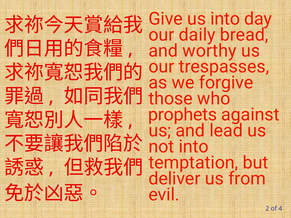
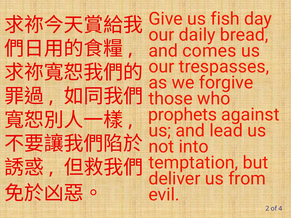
us into: into -> fish (225, 19)
worthy: worthy -> comes (209, 51)
